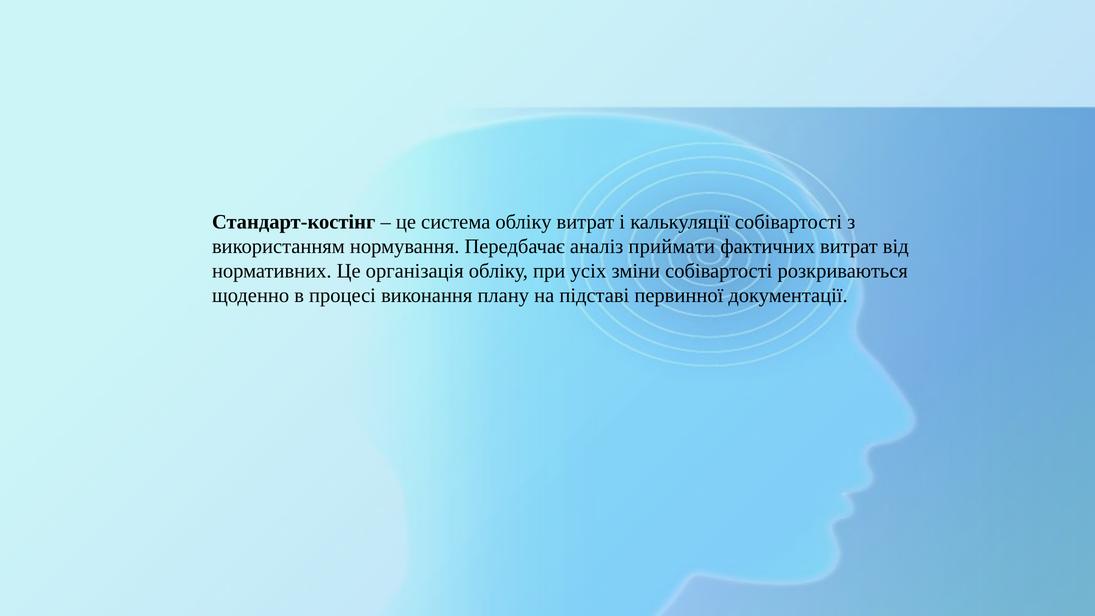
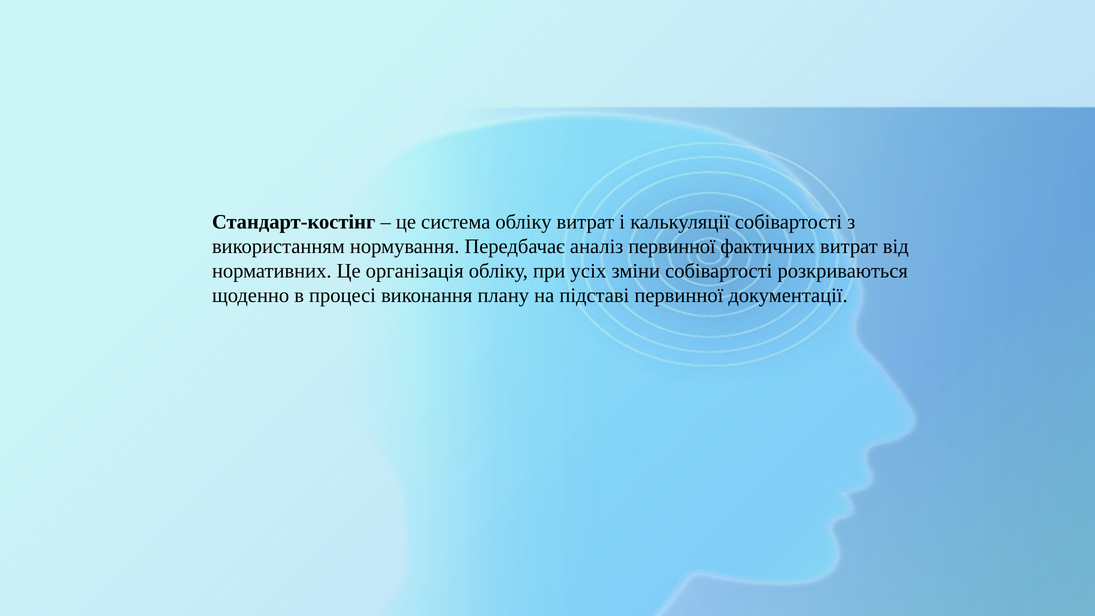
аналіз приймати: приймати -> первинної (672, 246)
